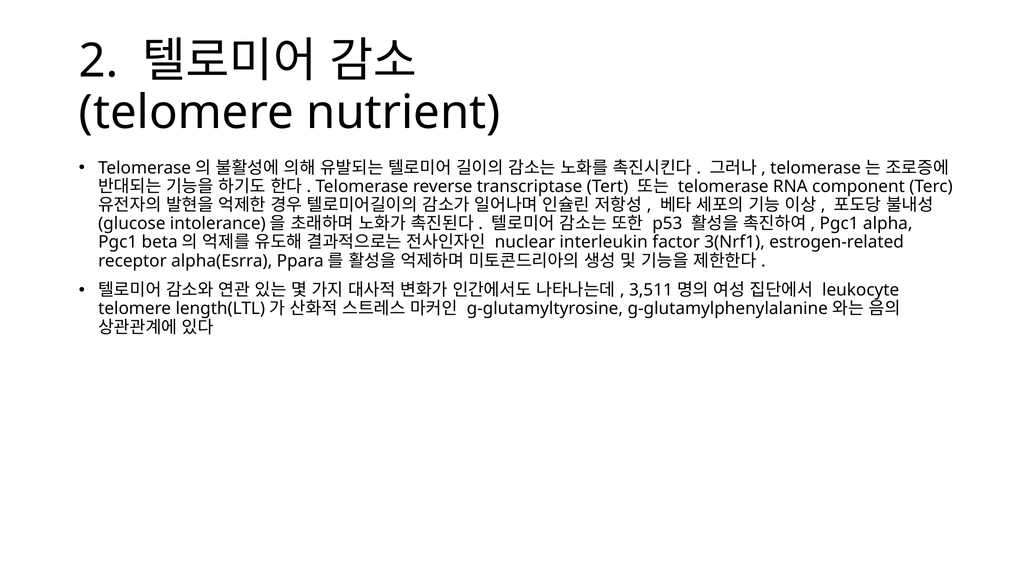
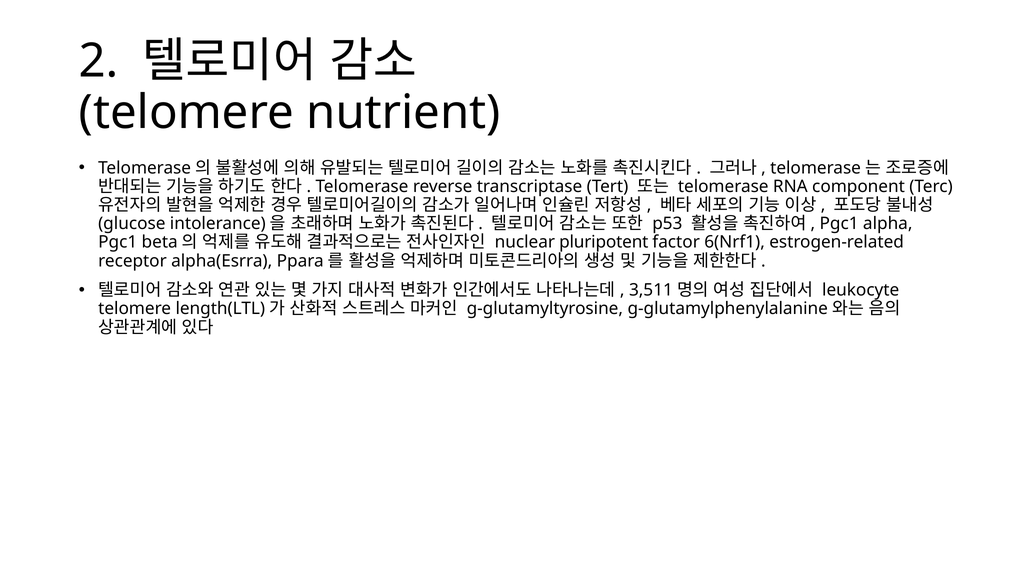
interleukin: interleukin -> pluripotent (604, 242)
3(Nrf1: 3(Nrf1 -> 6(Nrf1 (735, 242)
